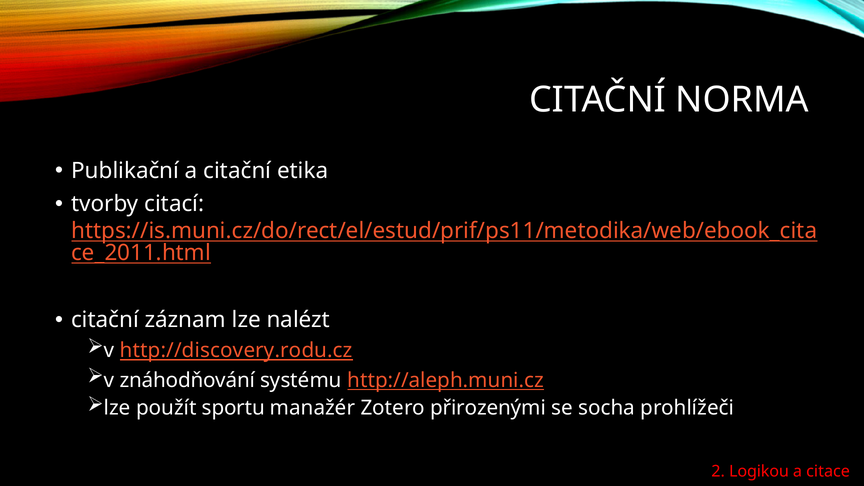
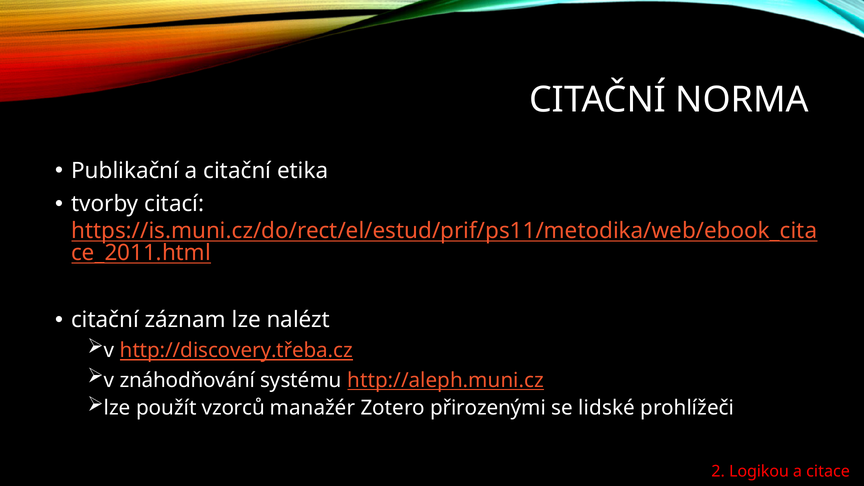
http://discovery.rodu.cz: http://discovery.rodu.cz -> http://discovery.třeba.cz (236, 350)
sportu: sportu -> vzorců (233, 408)
socha: socha -> lidské (607, 408)
